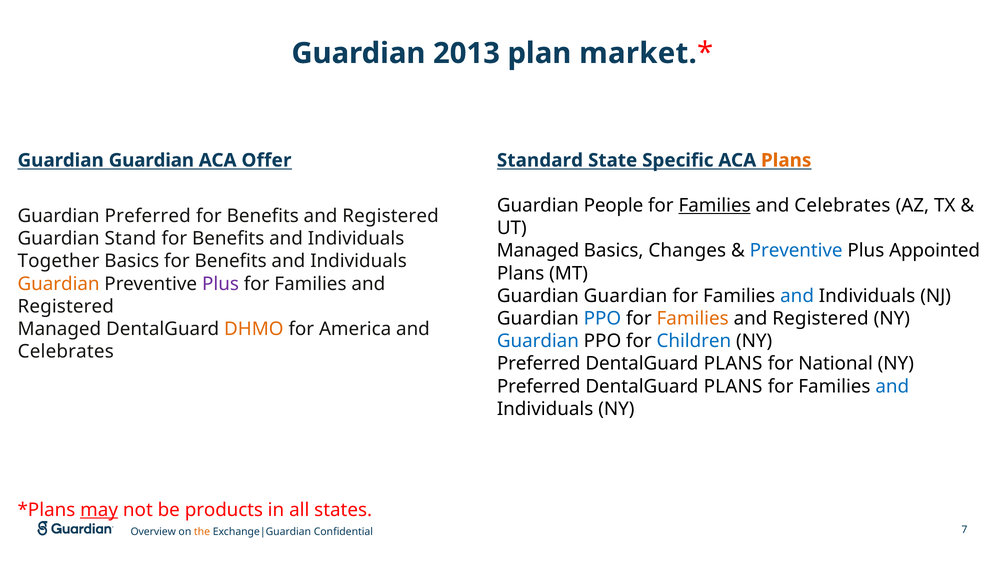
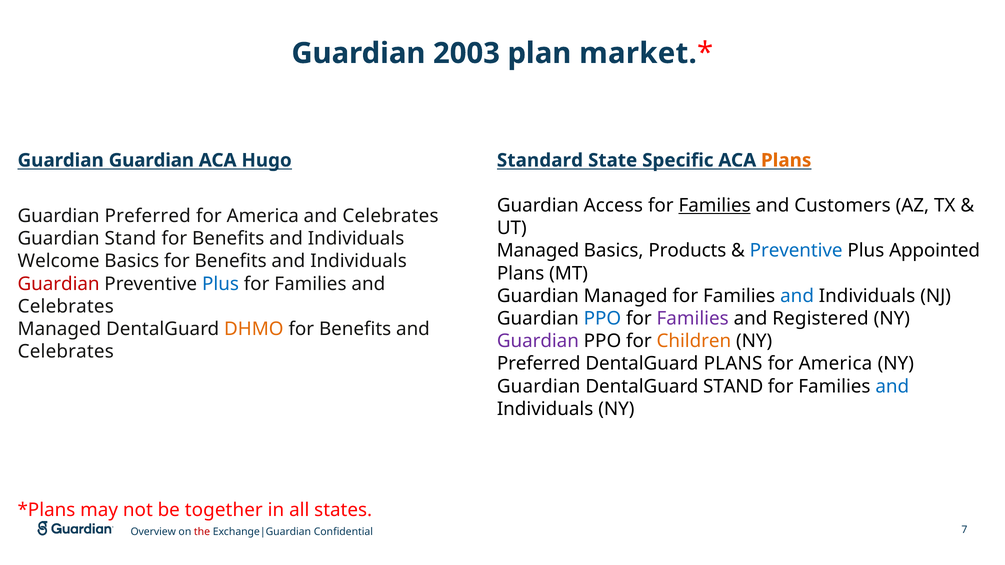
2013: 2013 -> 2003 (466, 53)
Offer: Offer -> Hugo (267, 160)
People: People -> Access (613, 206)
Celebrates: Celebrates -> Customers (842, 206)
Benefits: Benefits -> America (263, 216)
Registered: Registered -> Celebrates (391, 216)
Changes: Changes -> Products (687, 251)
Together: Together -> Welcome (59, 261)
Guardian colour: orange -> red (59, 284)
Plus colour: purple -> blue (220, 284)
Guardian: Guardian -> Managed (626, 296)
Registered: Registered -> Celebrates (66, 307)
Families colour: orange -> purple (693, 319)
America: America -> Benefits (355, 329)
Guardian colour: blue -> purple (538, 341)
Children colour: blue -> orange (694, 341)
National: National -> America (835, 364)
Preferred: Preferred -> Guardian (539, 387)
PLANS: PLANS -> STAND (733, 387)
may underline: present -> none (99, 510)
products: products -> together (224, 510)
the colour: orange -> red (202, 532)
